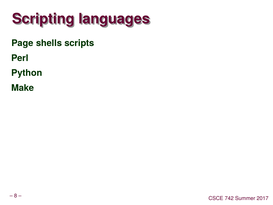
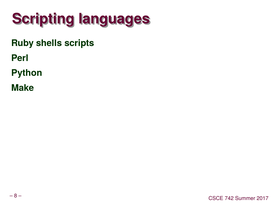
Page: Page -> Ruby (23, 43)
